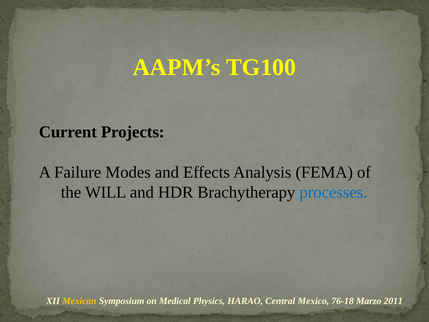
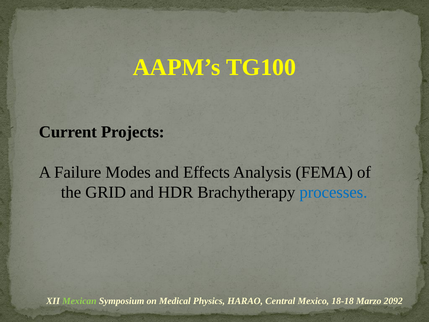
WILL: WILL -> GRID (106, 192)
Mexican colour: yellow -> light green (79, 301)
76-18: 76-18 -> 18-18 (343, 301)
2011: 2011 -> 2092 (393, 301)
